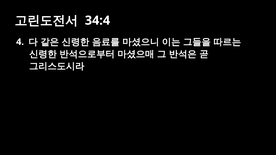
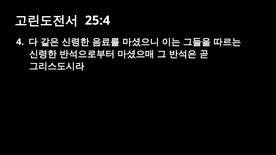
34:4: 34:4 -> 25:4 (97, 21)
